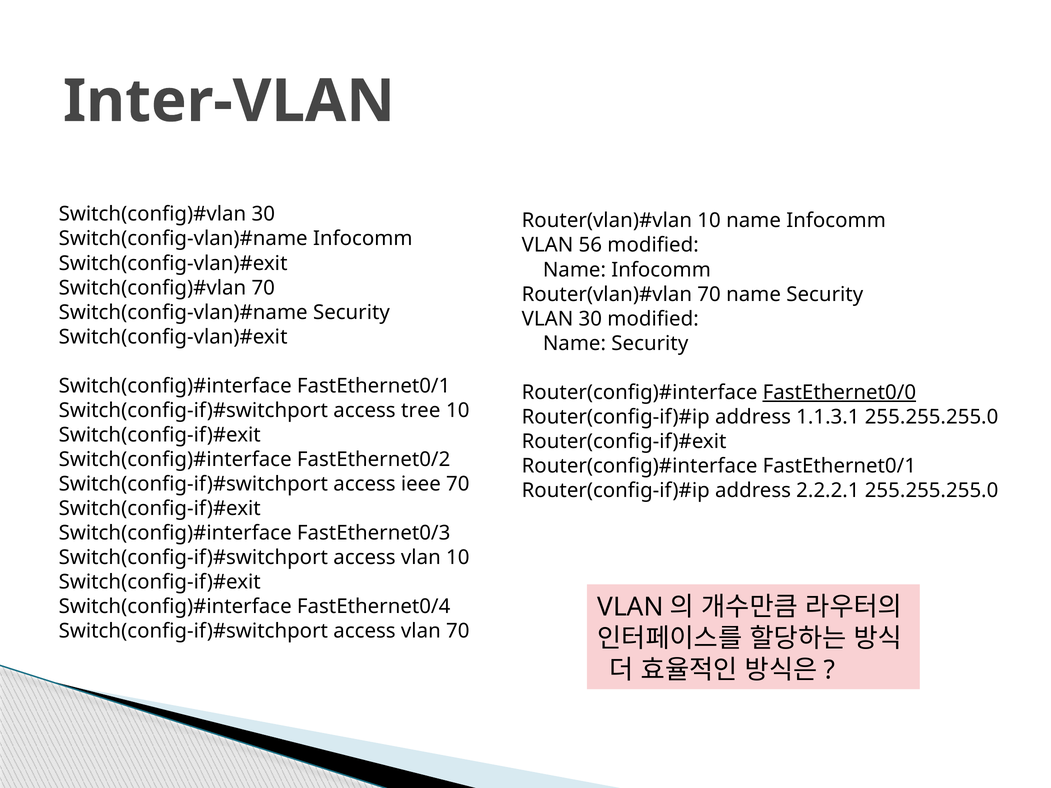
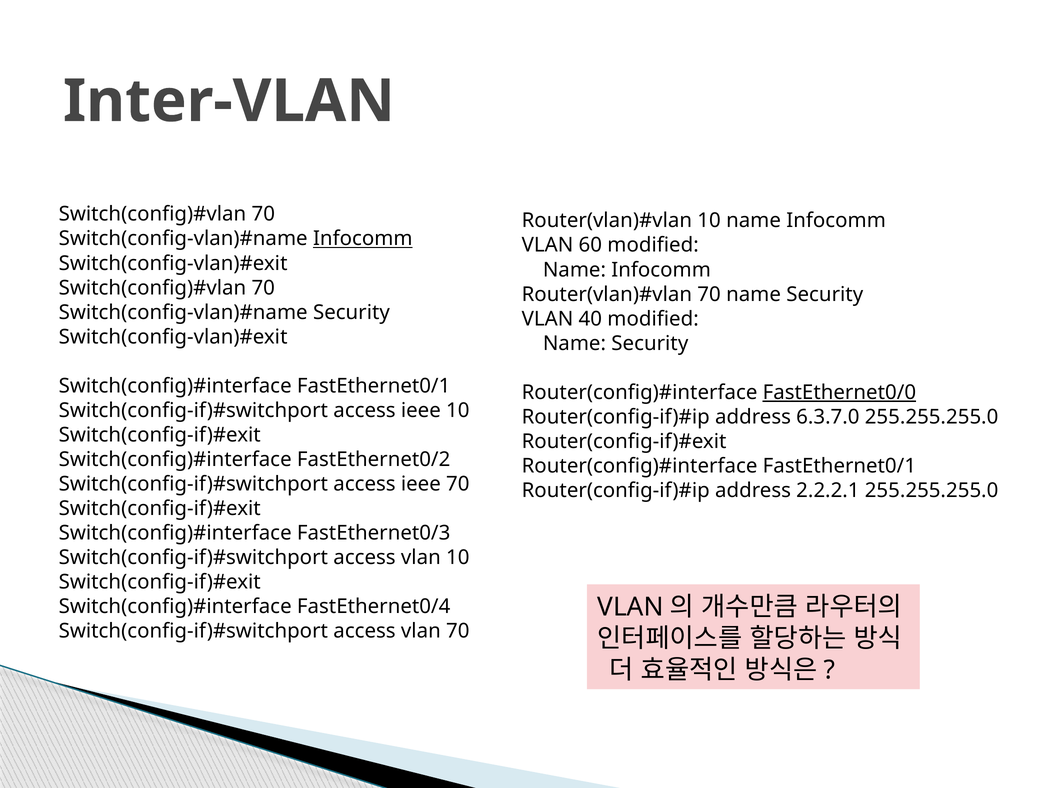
30: 30 -> 70 (263, 214)
Infocomm underline: none -> present (363, 239)
56: 56 -> 60 (590, 245)
VLAN 30: 30 -> 40 (590, 319)
tree: tree -> ieee (421, 411)
1.1.3.1: 1.1.3.1 -> 6.3.7.0 (828, 417)
